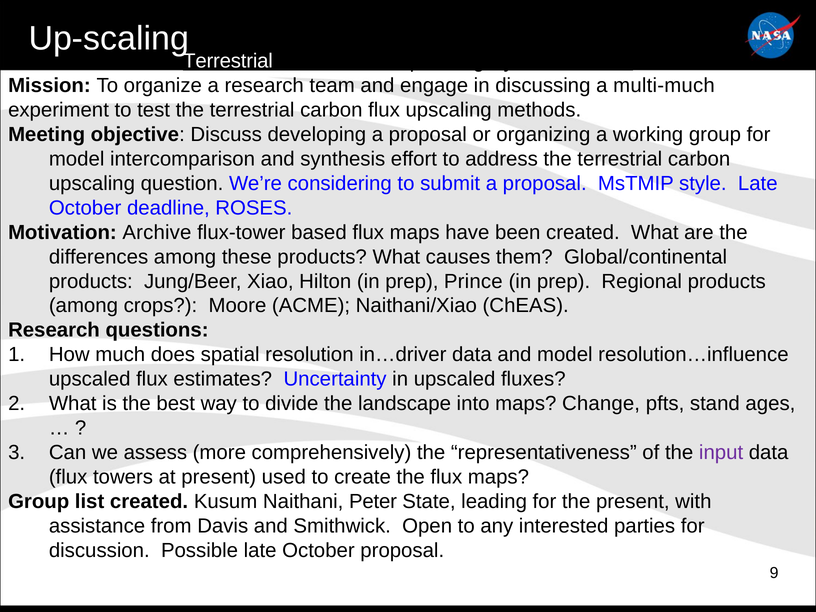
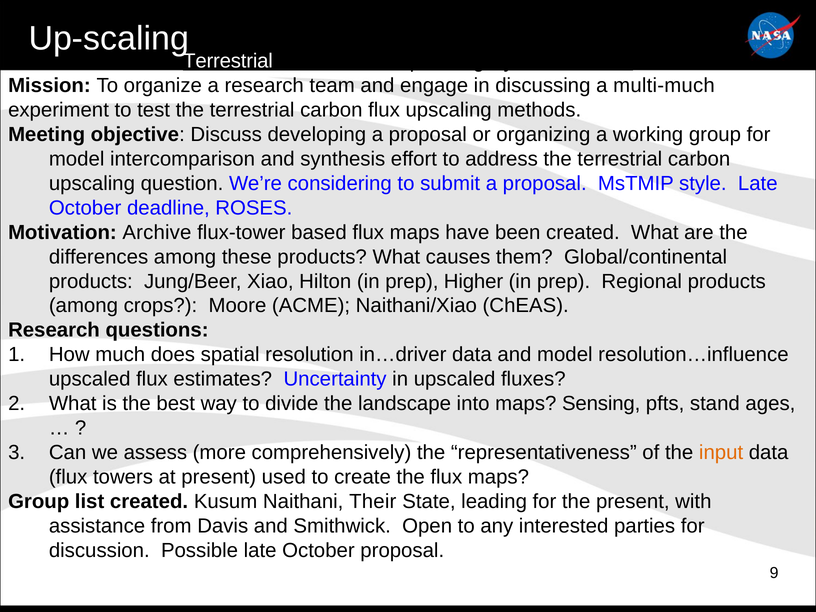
Prince: Prince -> Higher (473, 281)
Change: Change -> Sensing (601, 404)
input colour: purple -> orange (721, 453)
Peter: Peter -> Their (373, 502)
